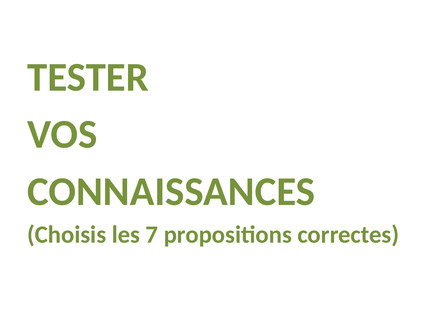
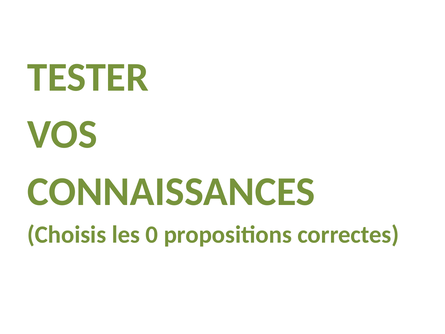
7: 7 -> 0 (152, 235)
